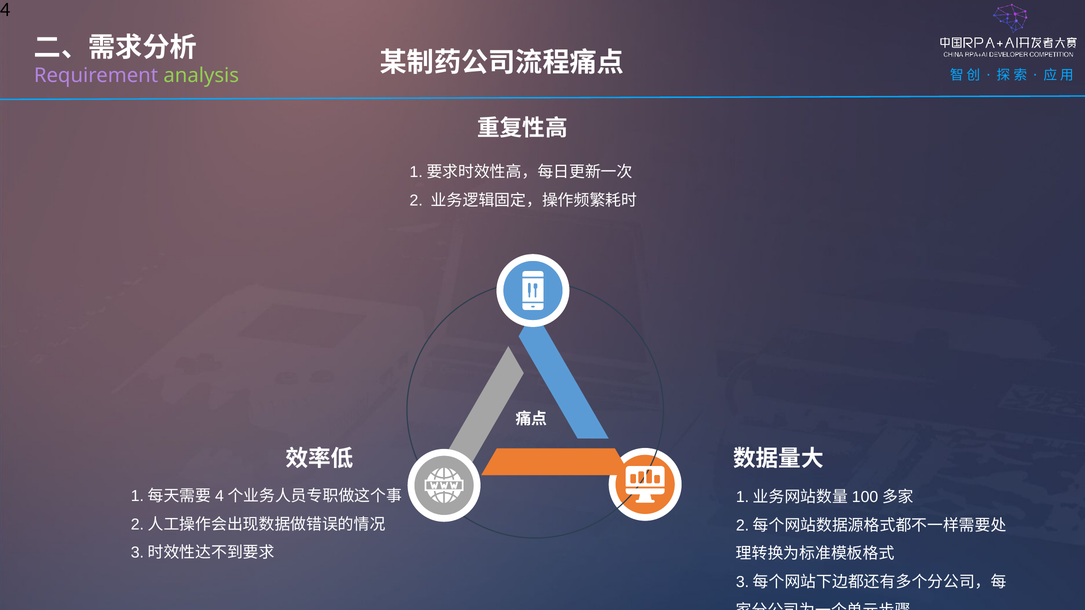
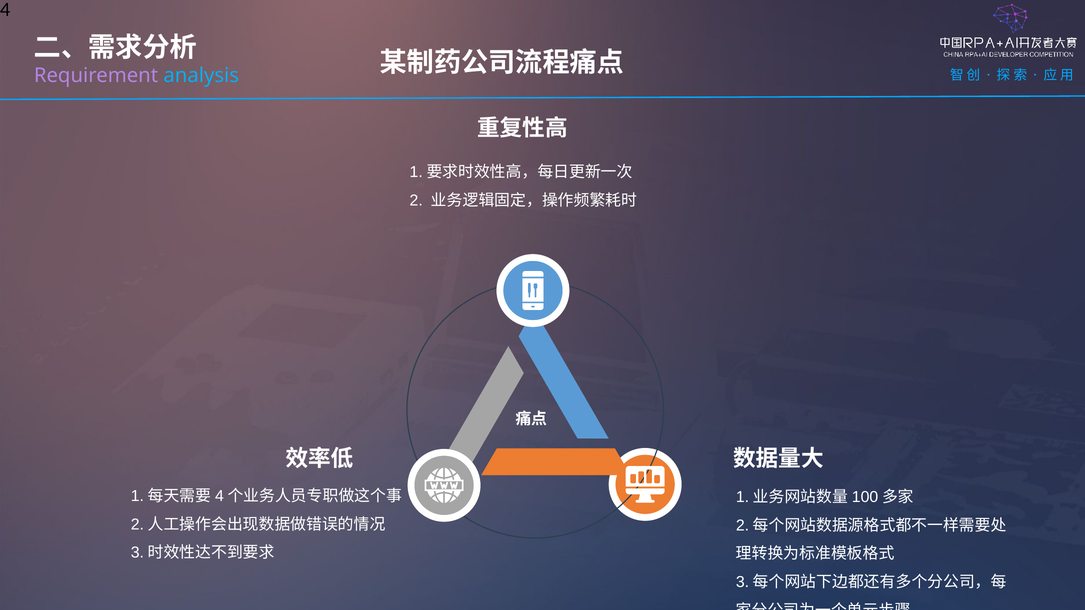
analysis colour: light green -> light blue (201, 76)
